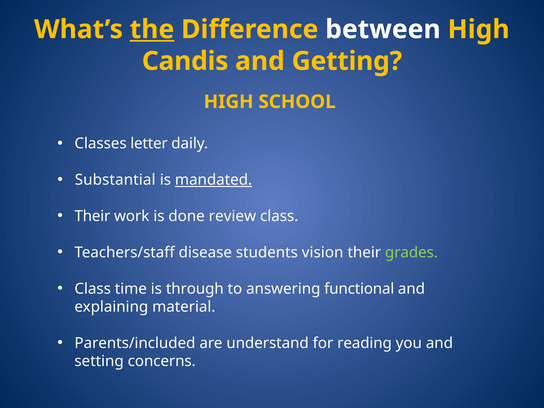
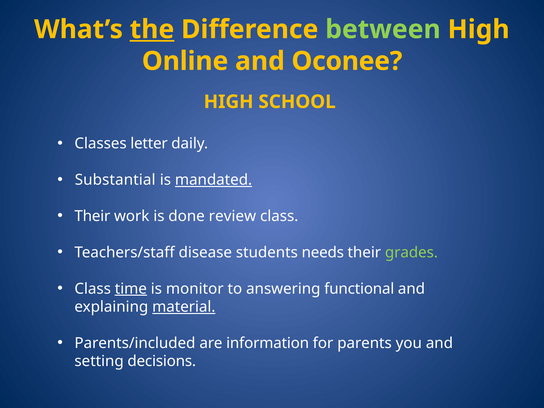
between colour: white -> light green (383, 29)
Candis: Candis -> Online (185, 61)
Getting: Getting -> Oconee (347, 61)
vision: vision -> needs (323, 252)
time underline: none -> present (131, 289)
through: through -> monitor (195, 289)
material underline: none -> present (184, 307)
understand: understand -> information (268, 343)
reading: reading -> parents (365, 343)
concerns: concerns -> decisions (162, 361)
